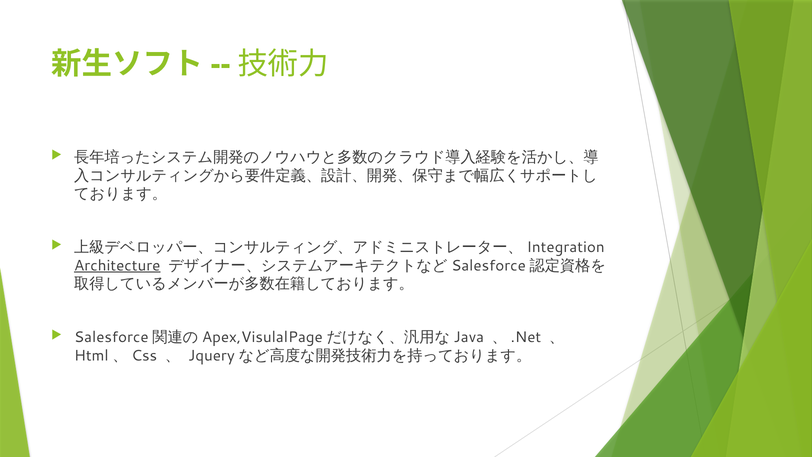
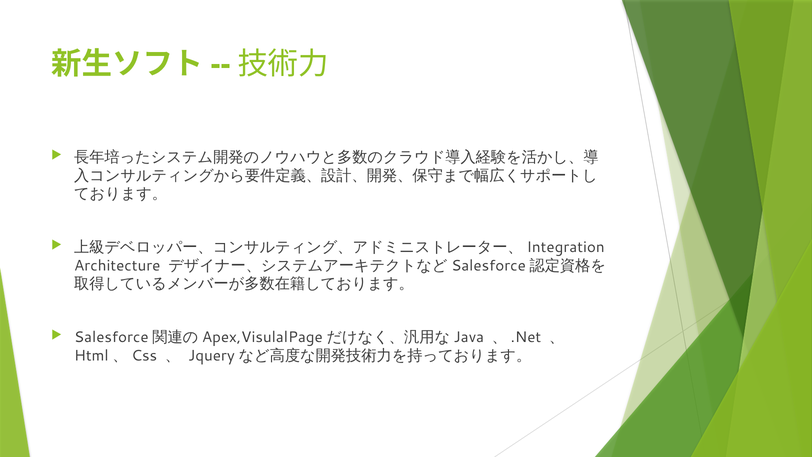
Architecture underline: present -> none (117, 265)
